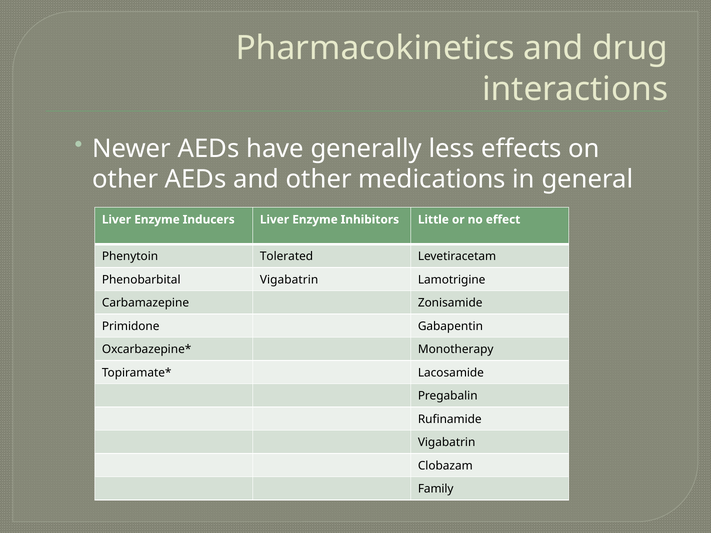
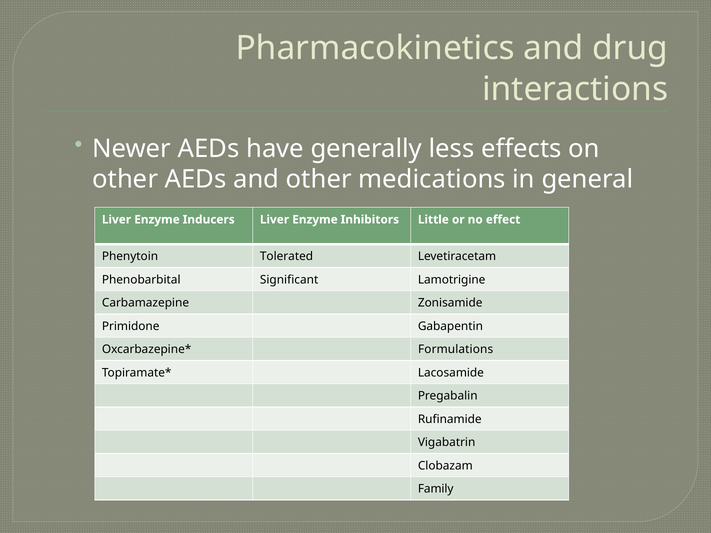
Phenobarbital Vigabatrin: Vigabatrin -> Significant (289, 280)
Monotherapy: Monotherapy -> Formulations (456, 350)
